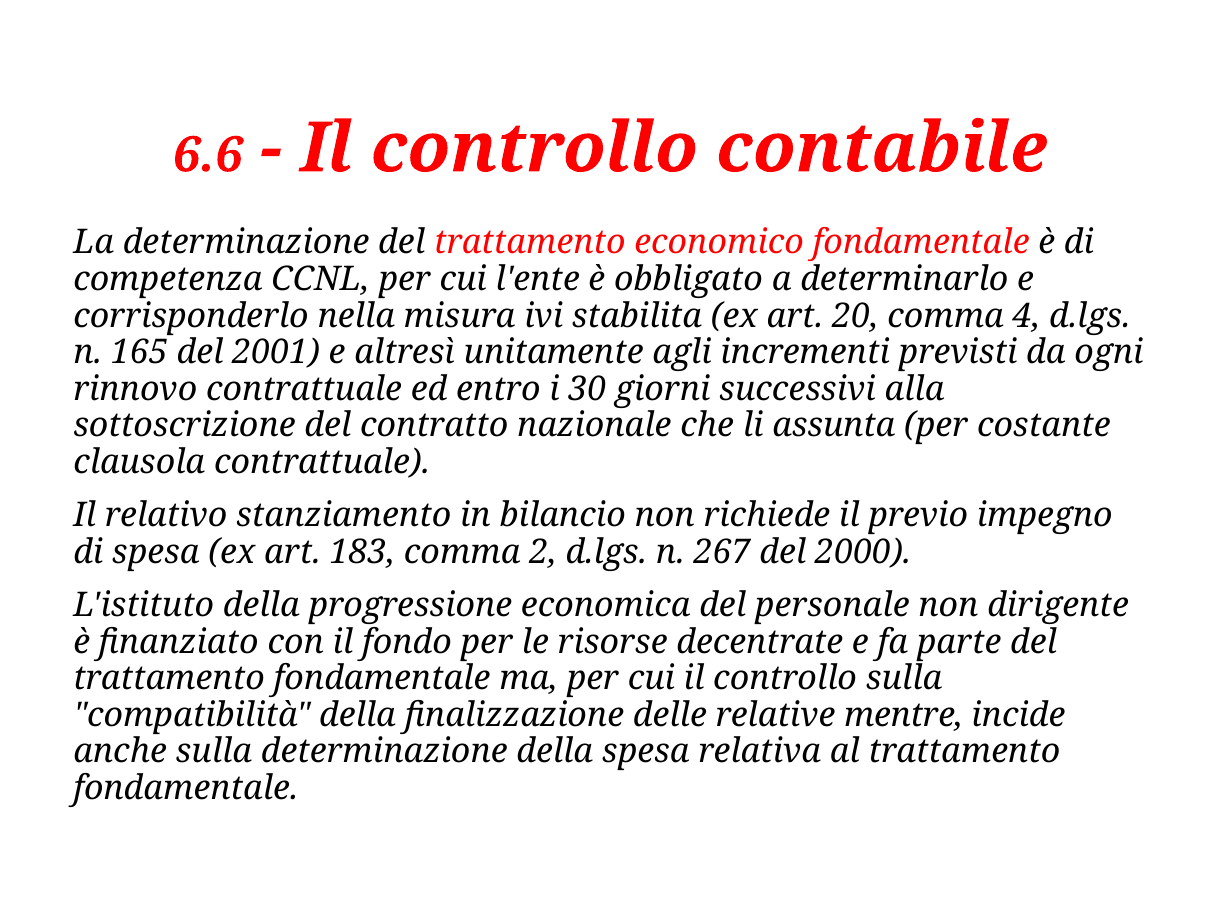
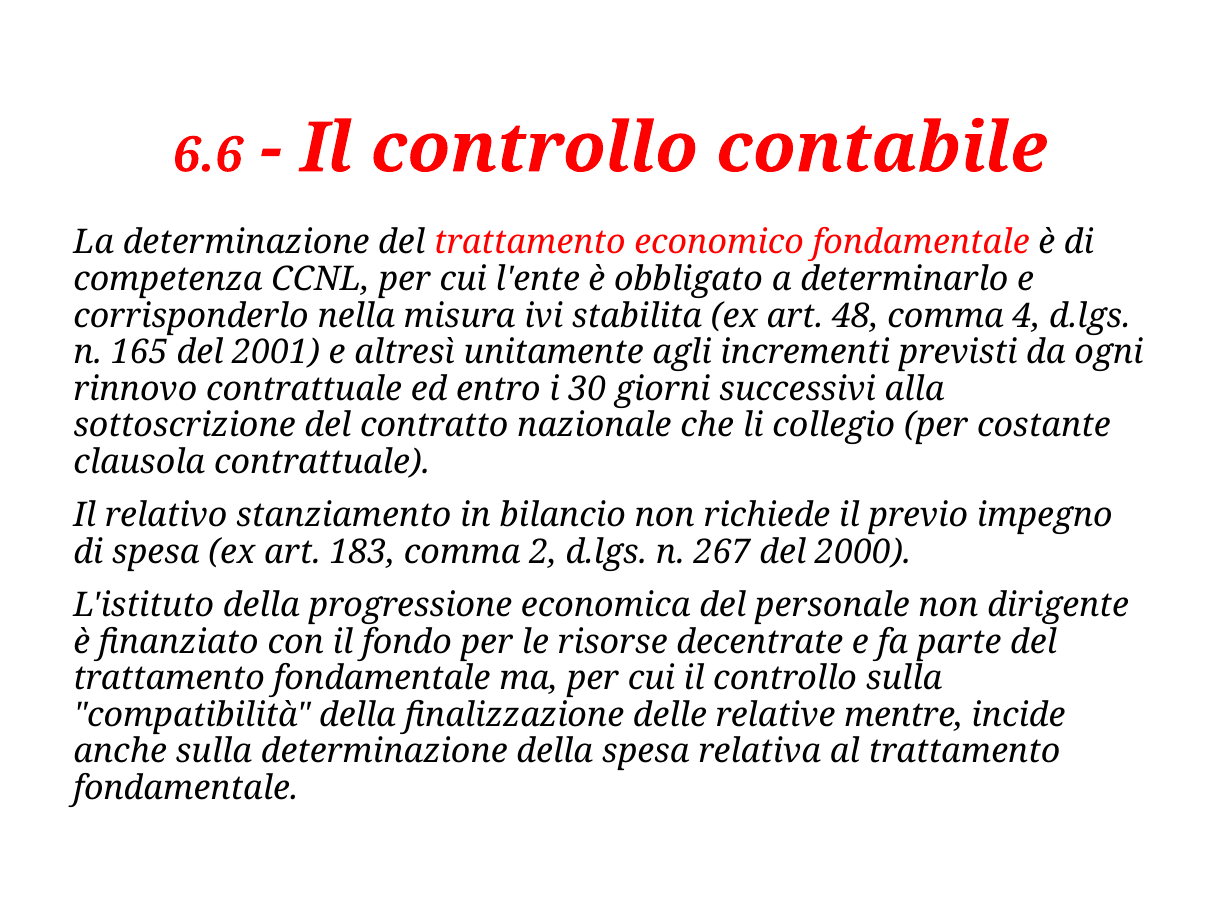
20: 20 -> 48 (855, 316)
assunta: assunta -> collegio (834, 426)
